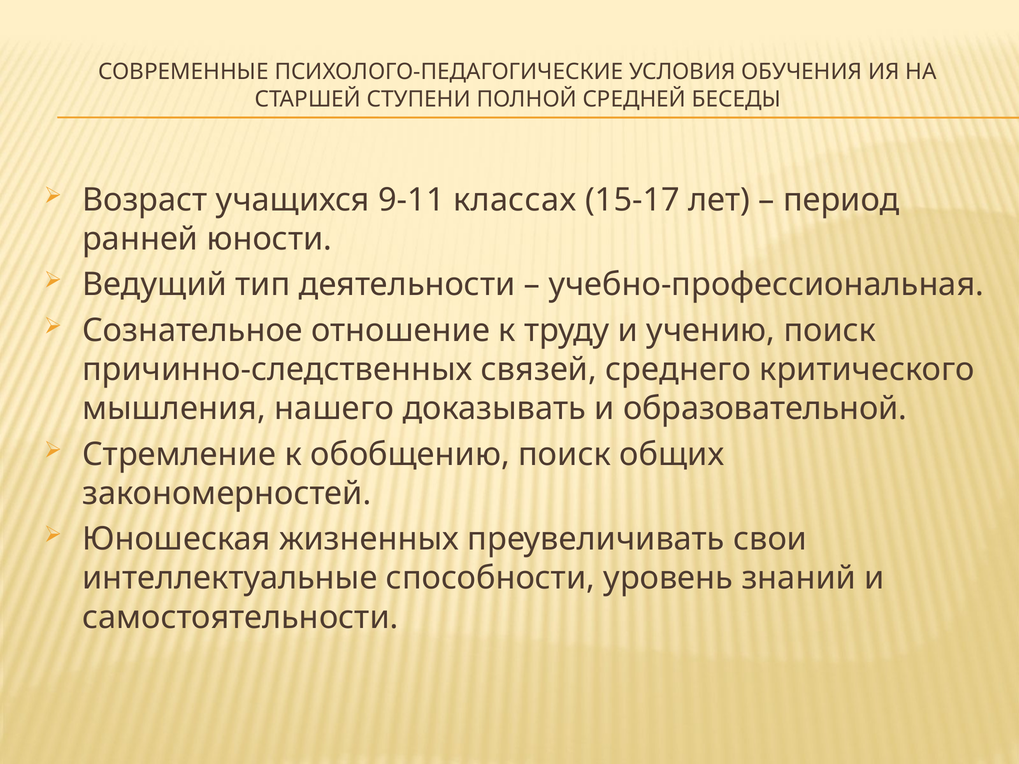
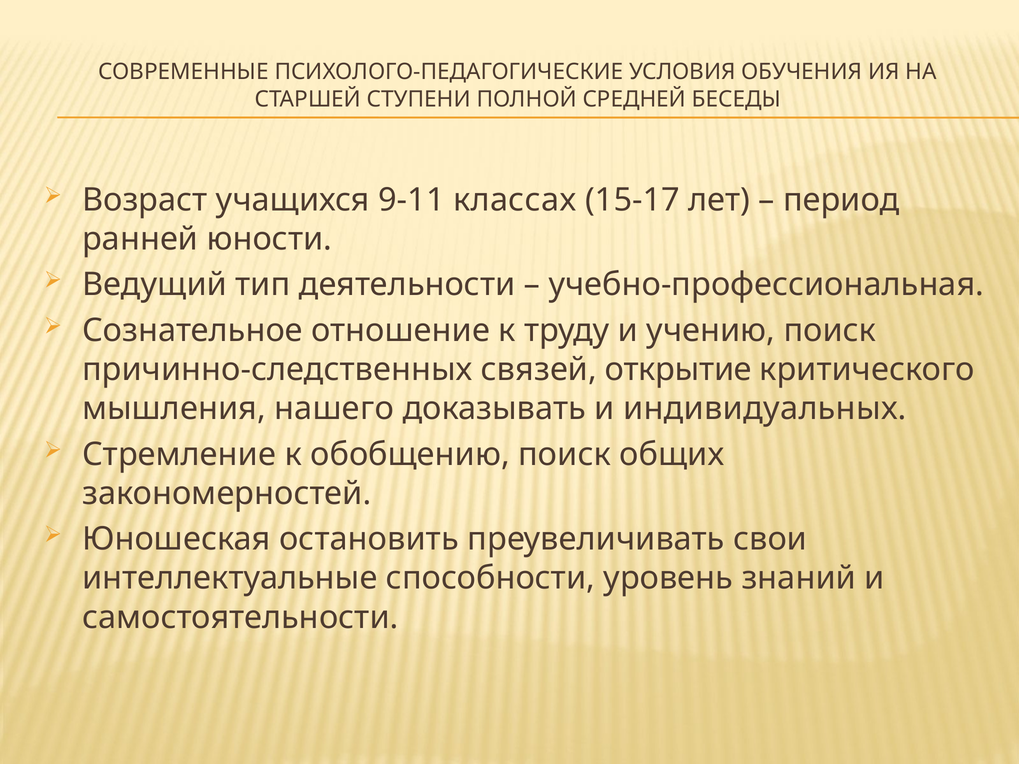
среднего: среднего -> открытие (678, 370)
образовательной: образовательной -> индивидуальных (765, 409)
жизненных: жизненных -> остановить (369, 539)
